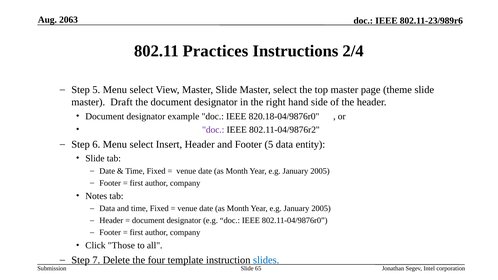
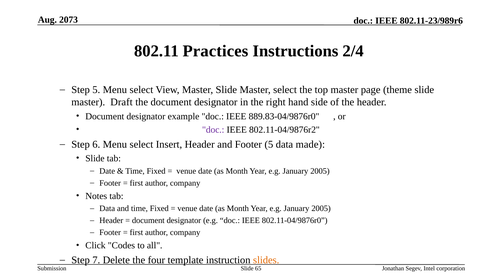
2063: 2063 -> 2073 (69, 20)
820.18-04/9876r0: 820.18-04/9876r0 -> 889.83-04/9876r0 (284, 116)
entity: entity -> made (310, 144)
Those: Those -> Codes (121, 246)
slides colour: blue -> orange (266, 260)
